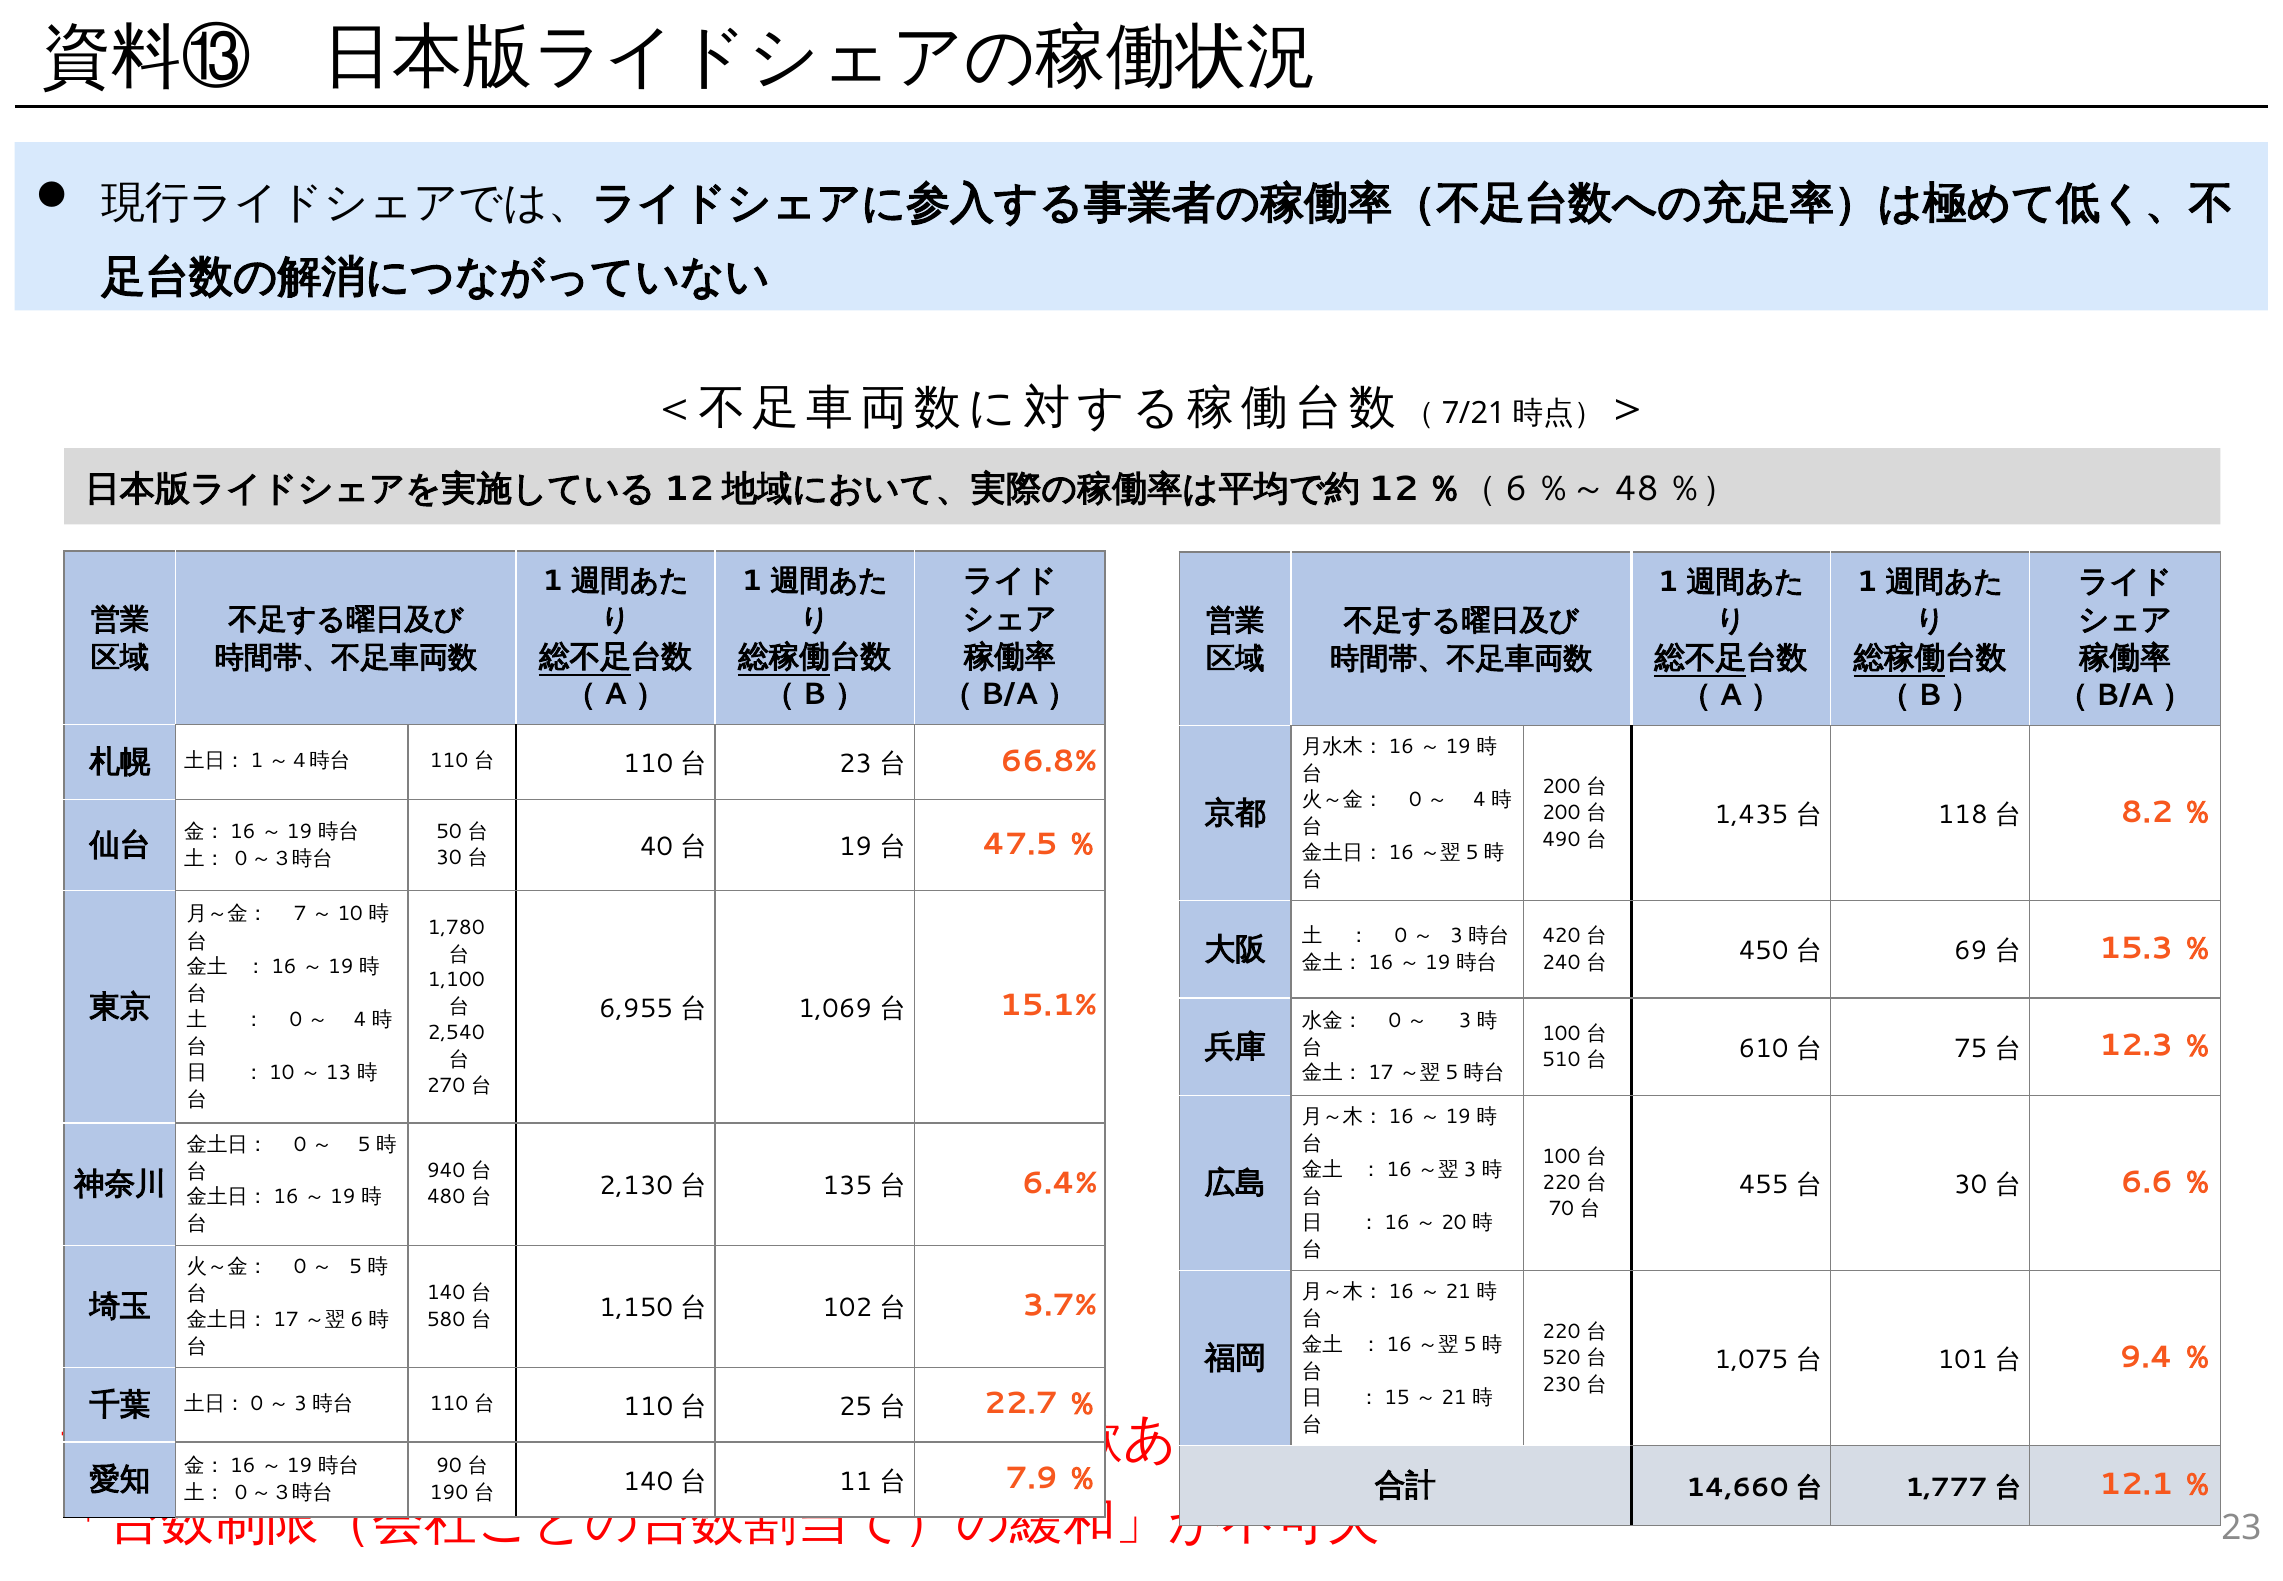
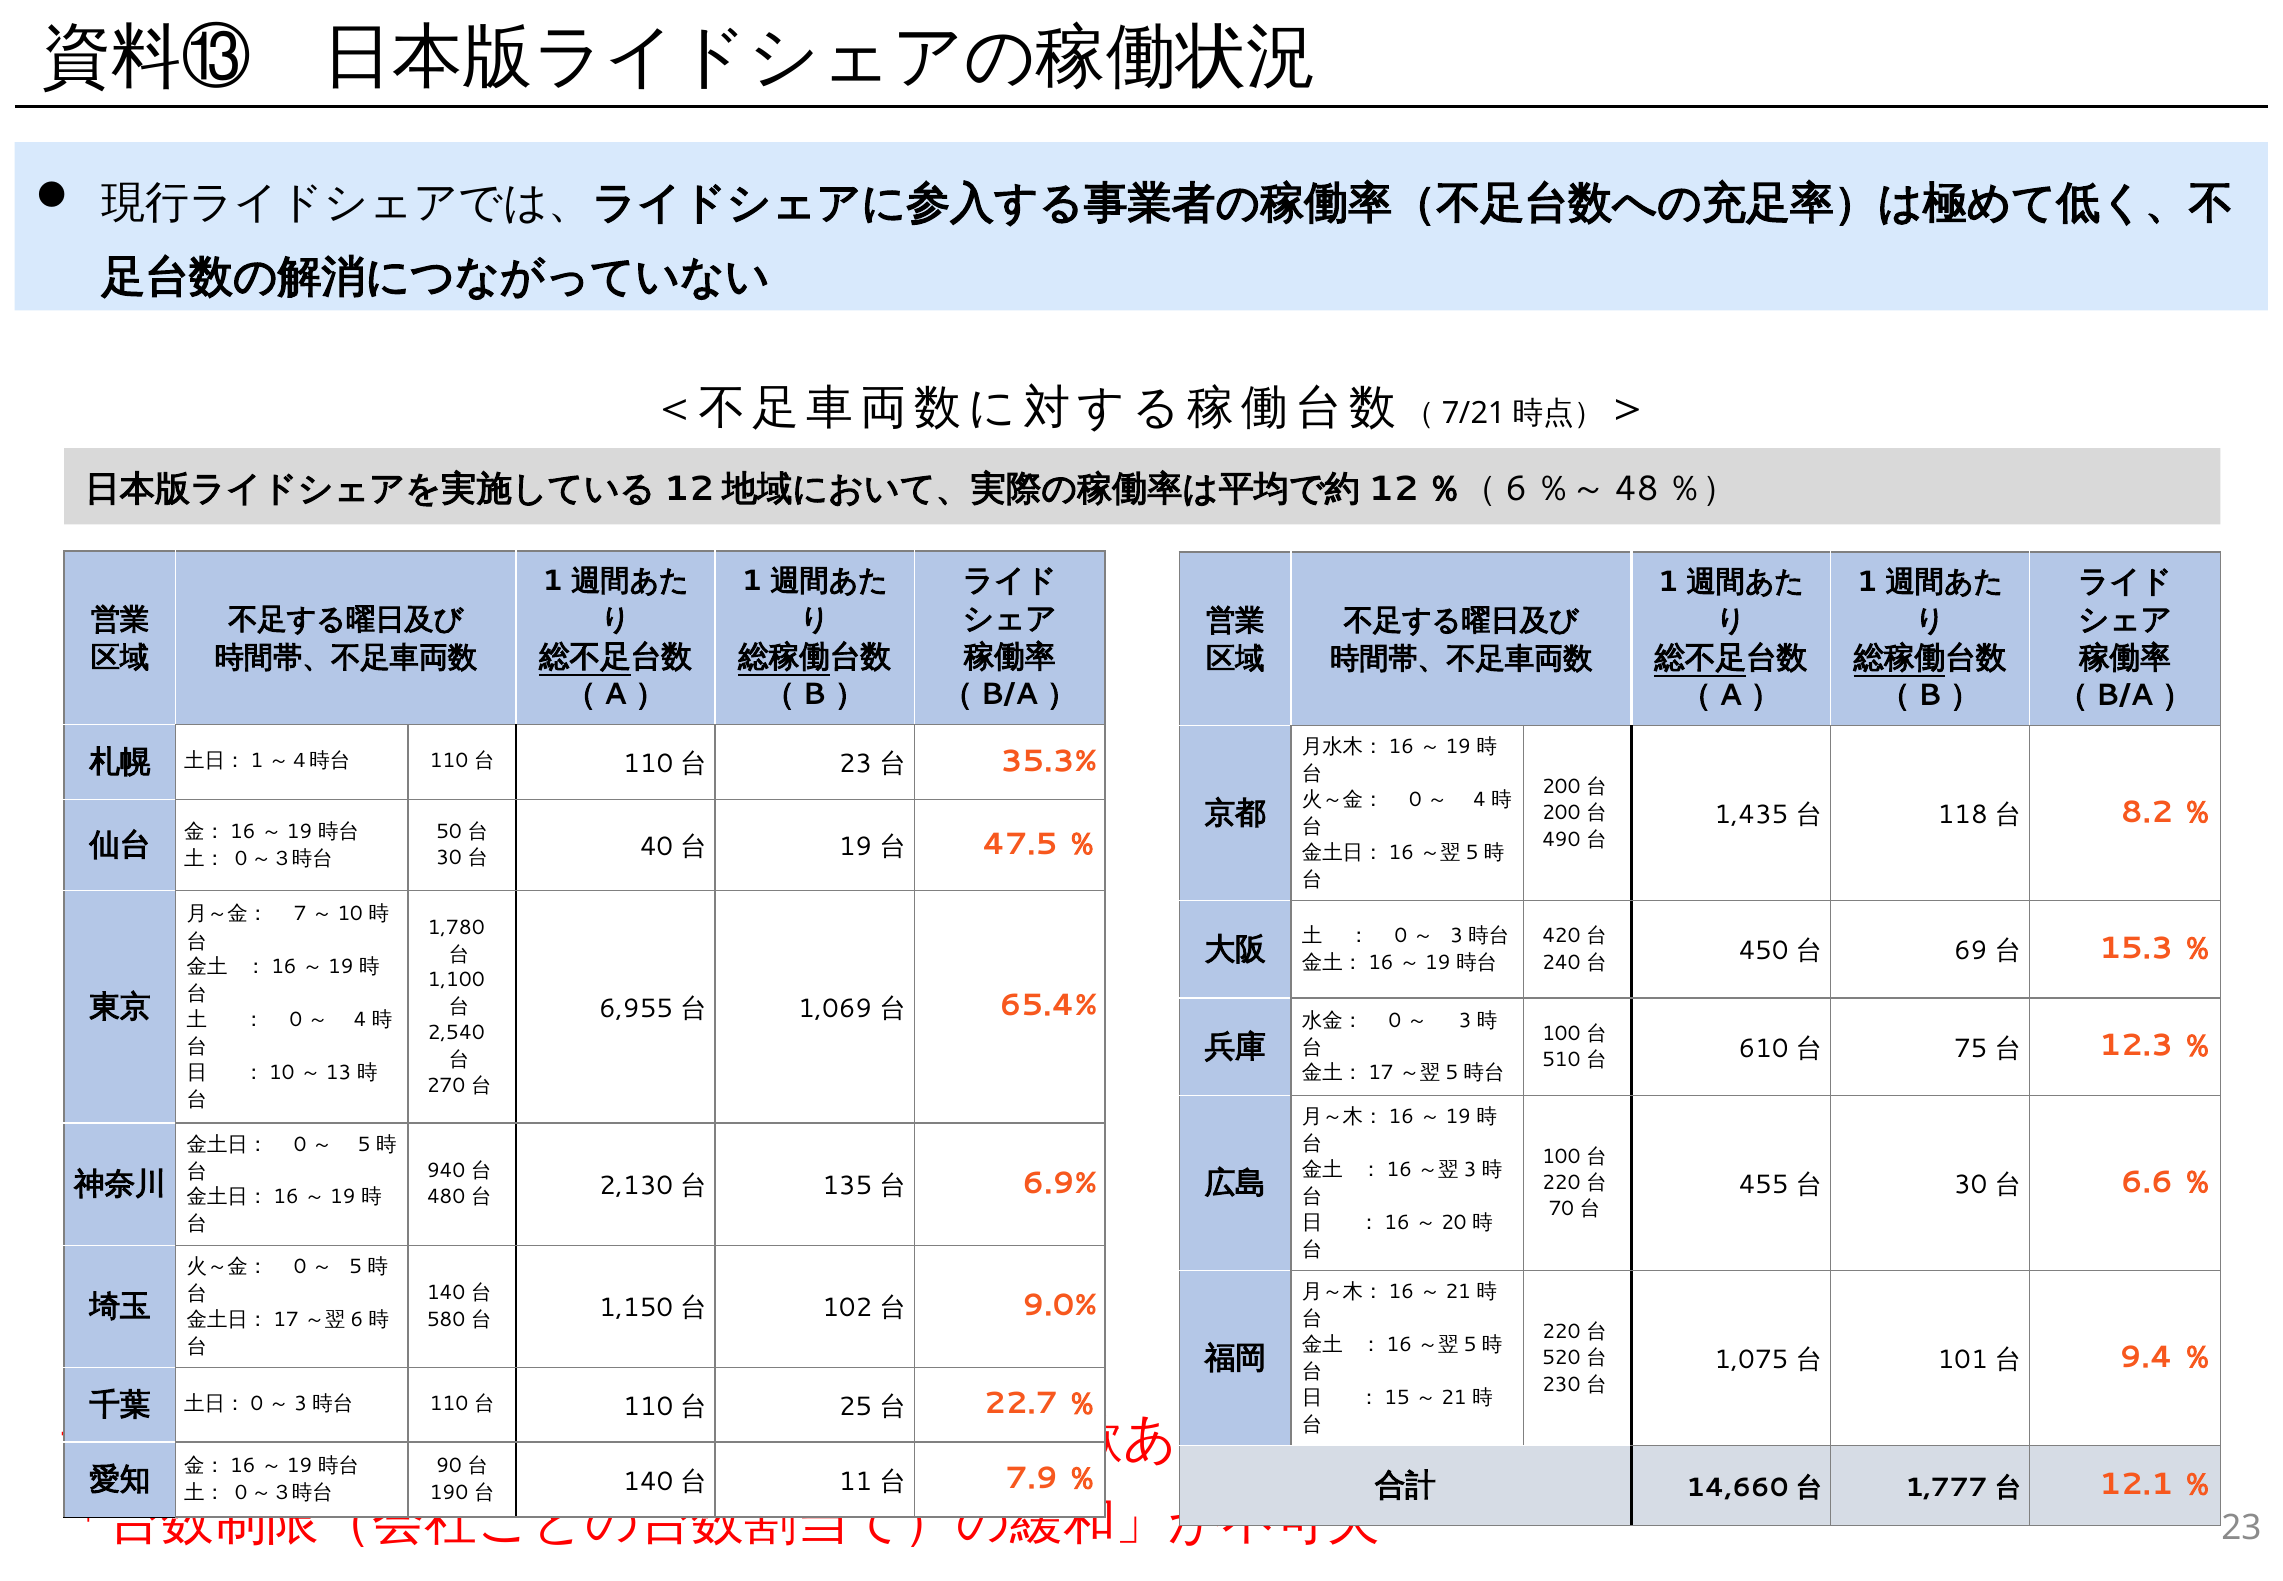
66.8%: 66.8% -> 35.3% (1049, 761)
15.1%: 15.1% -> 65.4% (1048, 1006)
6.4%: 6.4% -> 6.9% (1060, 1183)
3.7%: 3.7% -> 9.0% (1060, 1305)
